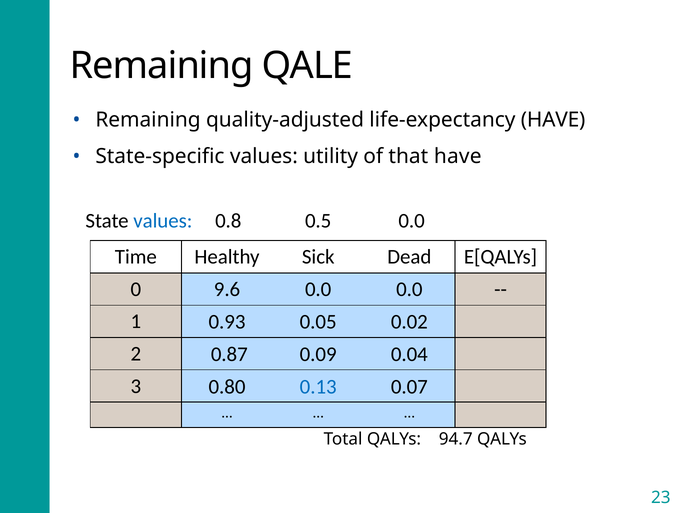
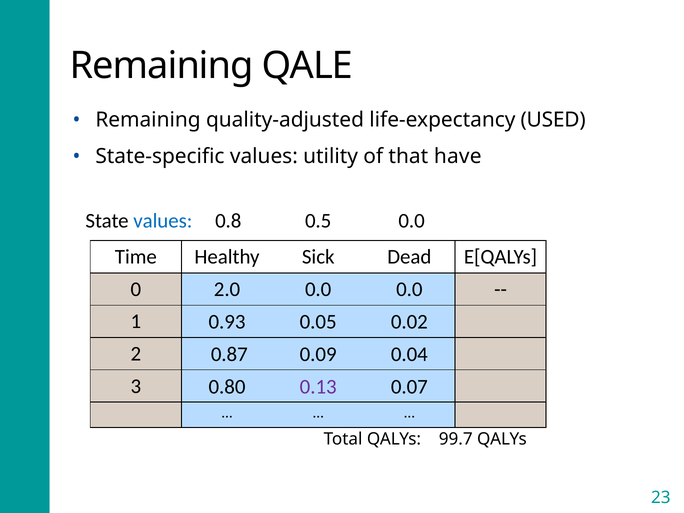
life-expectancy HAVE: HAVE -> USED (553, 120)
9.6: 9.6 -> 2.0 (227, 289)
0.13 colour: blue -> purple (318, 387)
94.7: 94.7 -> 99.7 (456, 439)
